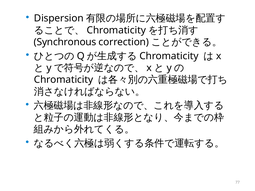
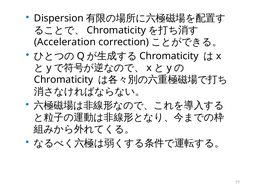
Synchronous: Synchronous -> Acceleration (65, 42)
